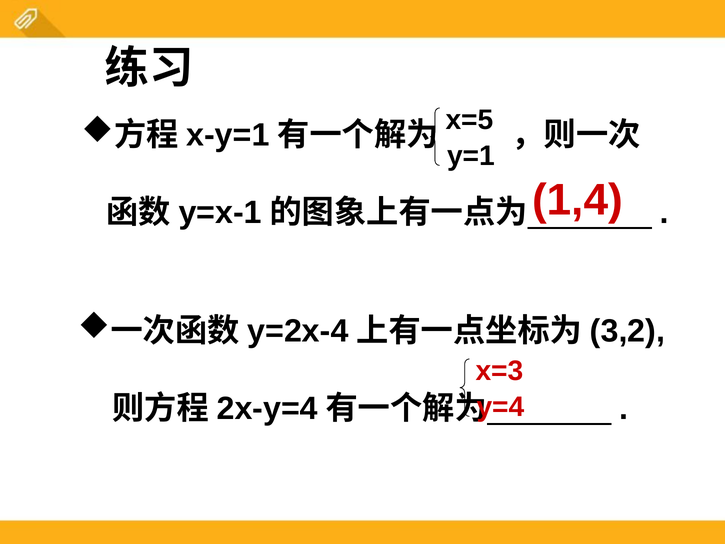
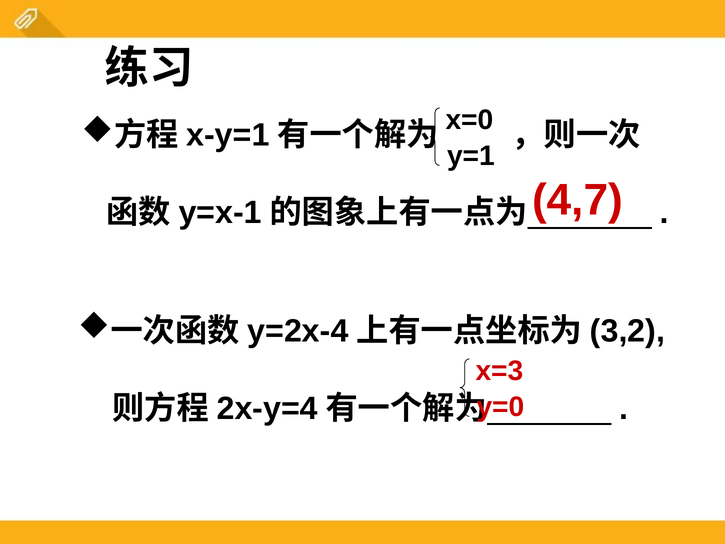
x=5: x=5 -> x=0 (470, 120)
1,4: 1,4 -> 4,7 (578, 200)
y=4: y=4 -> y=0 (501, 407)
